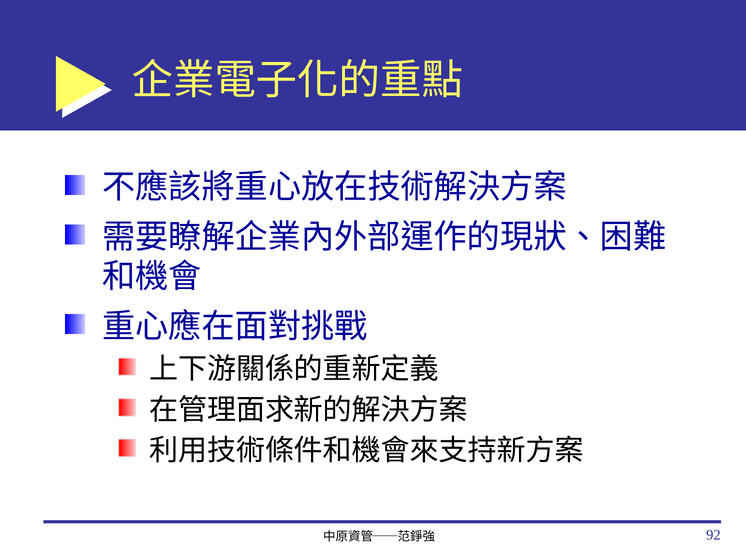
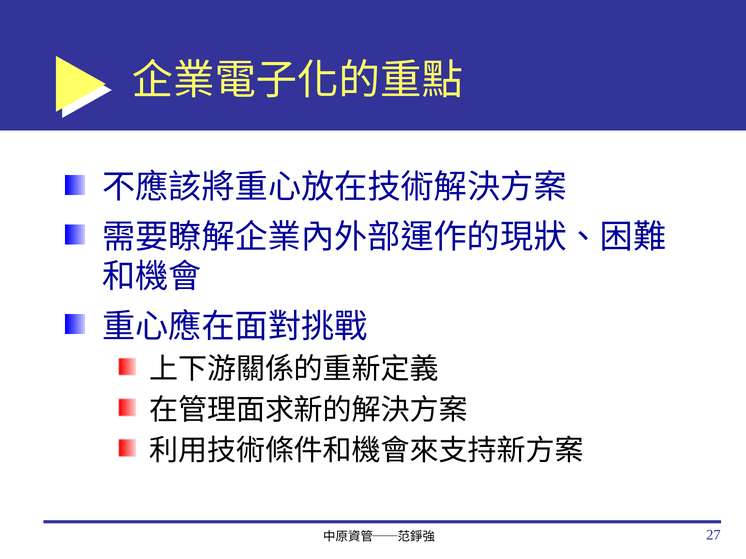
92: 92 -> 27 (713, 536)
